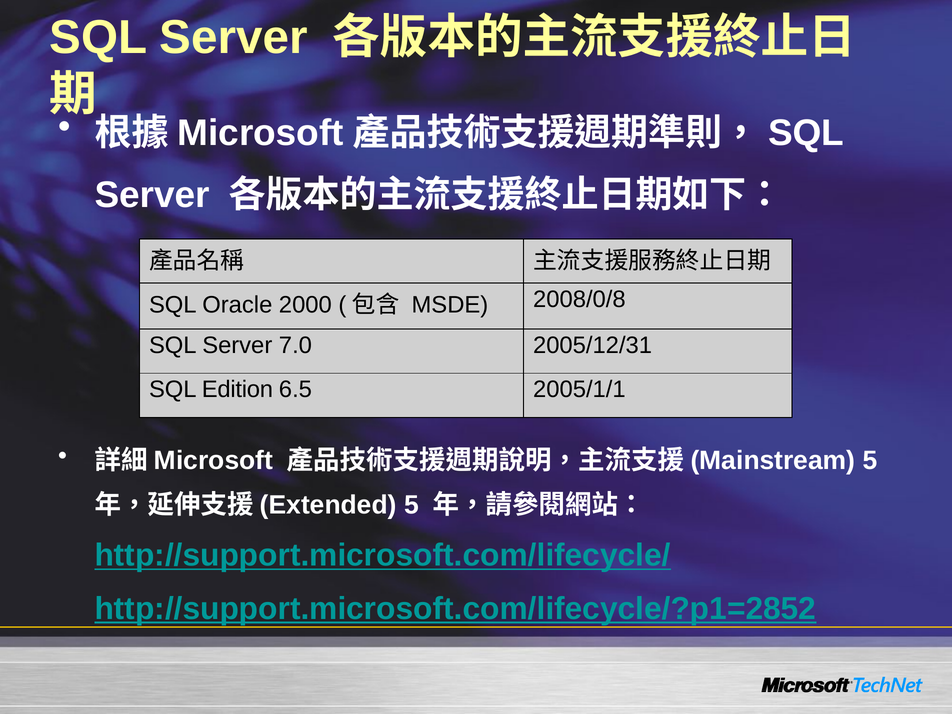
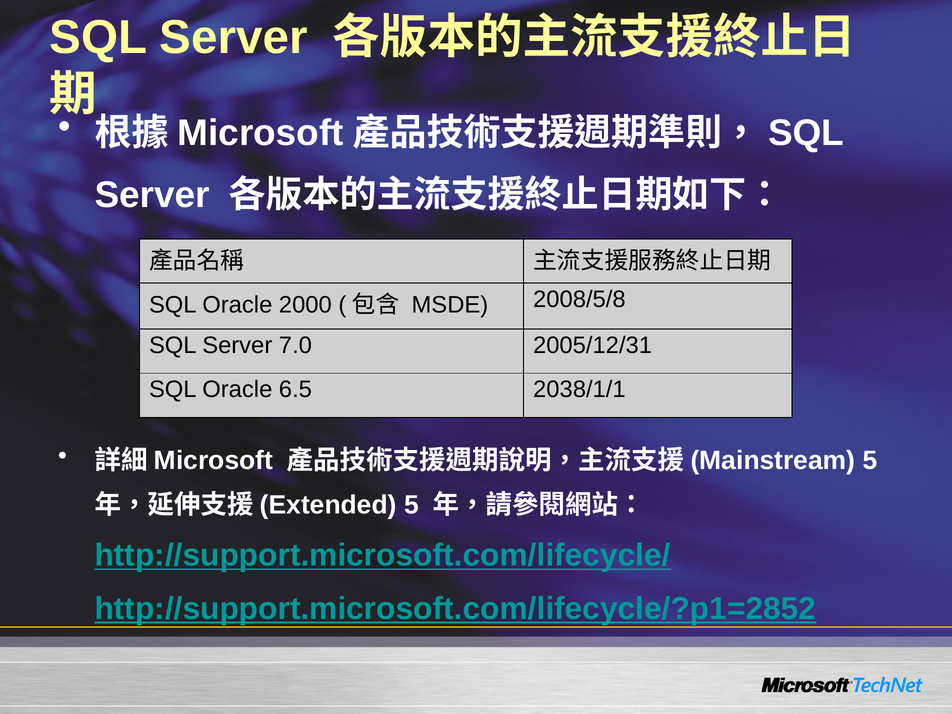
2008/0/8: 2008/0/8 -> 2008/5/8 (579, 299)
Edition: Edition -> Oracle (237, 389)
2005/1/1: 2005/1/1 -> 2038/1/1 (579, 389)
